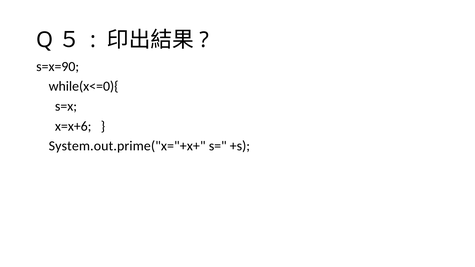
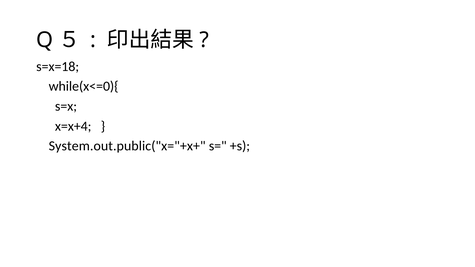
s=x=90: s=x=90 -> s=x=18 (58, 67)
x=x+6: x=x+6 -> x=x+4 (73, 126)
System.out.prime("x="+x+: System.out.prime("x="+x+ -> System.out.public("x="+x+ (127, 146)
